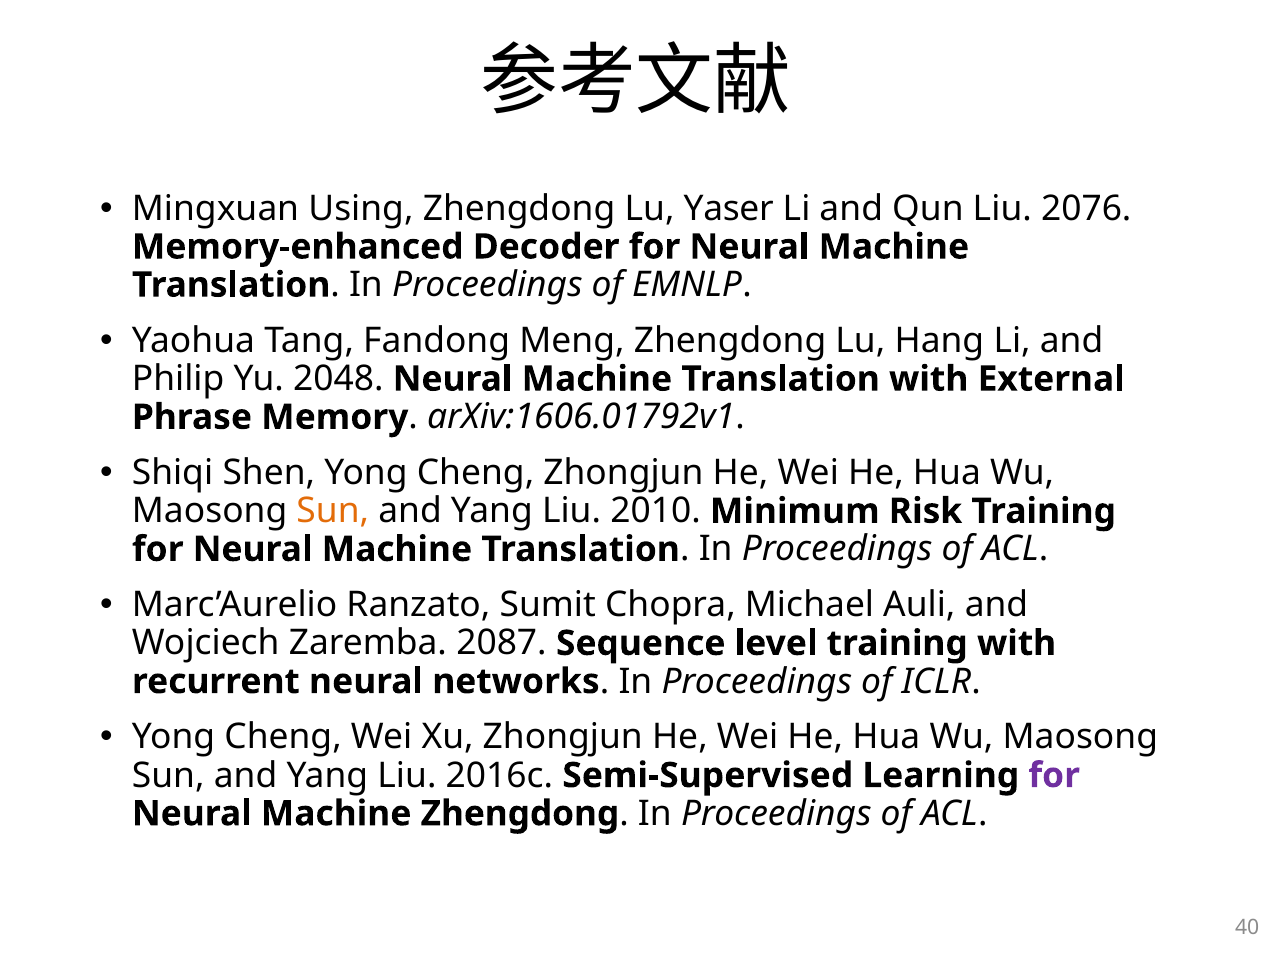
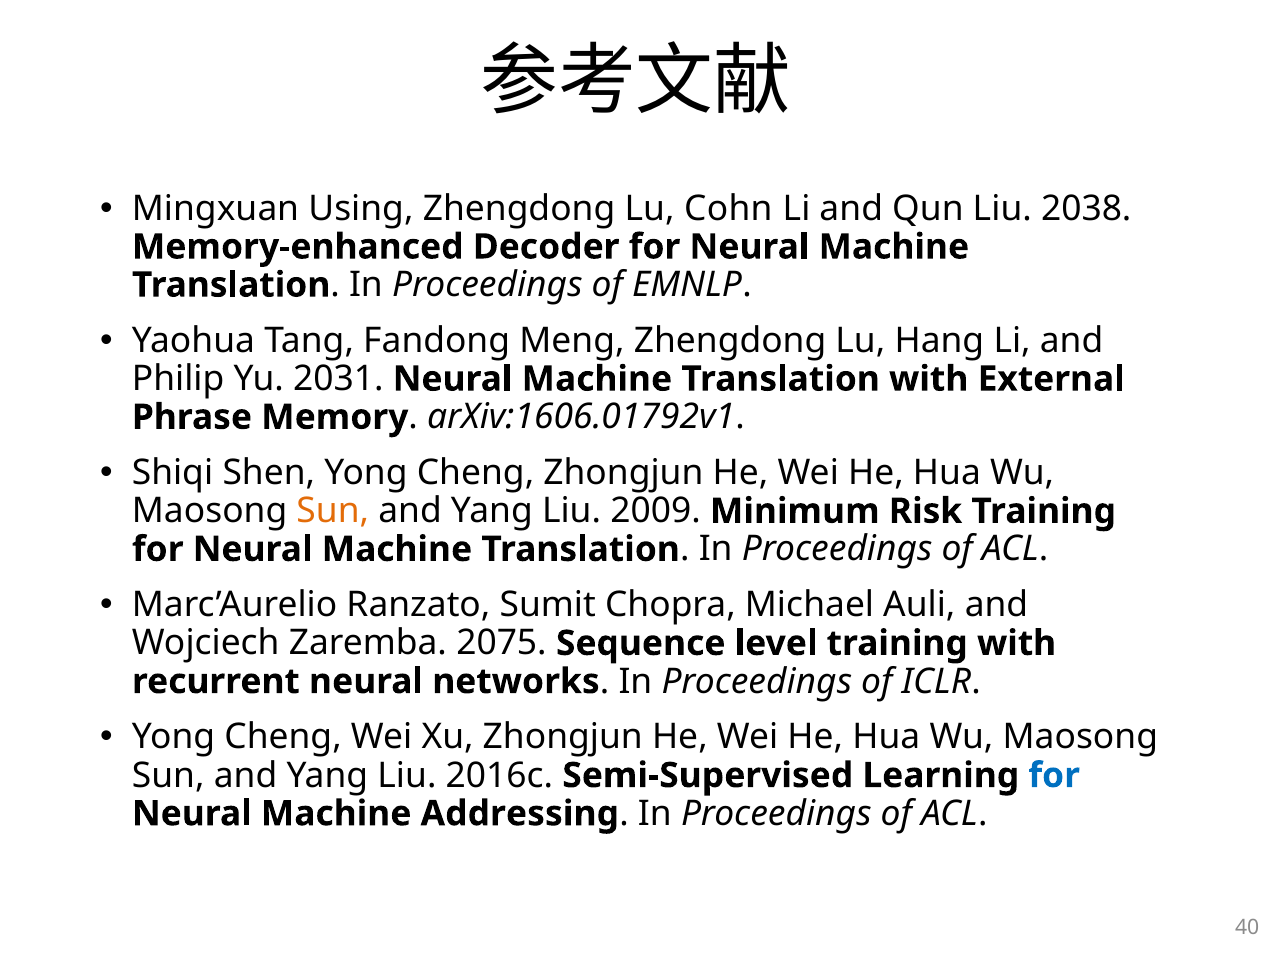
Yaser: Yaser -> Cohn (728, 209)
2076: 2076 -> 2038 (1086, 209)
2048: 2048 -> 2031 (338, 379)
2010: 2010 -> 2009 (656, 511)
2087: 2087 -> 2075 (501, 643)
for colour: purple -> blue (1054, 775)
Machine Zhengdong: Zhengdong -> Addressing (520, 814)
